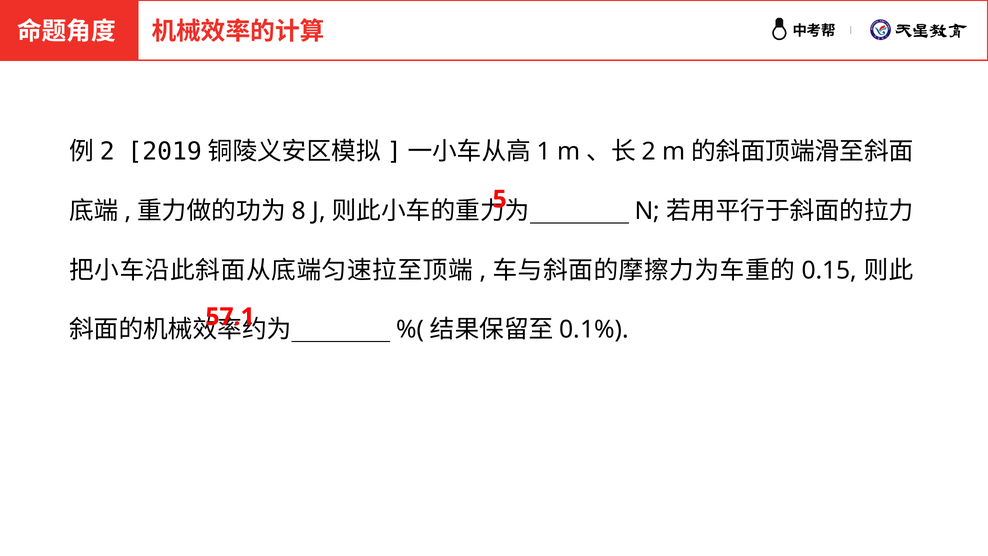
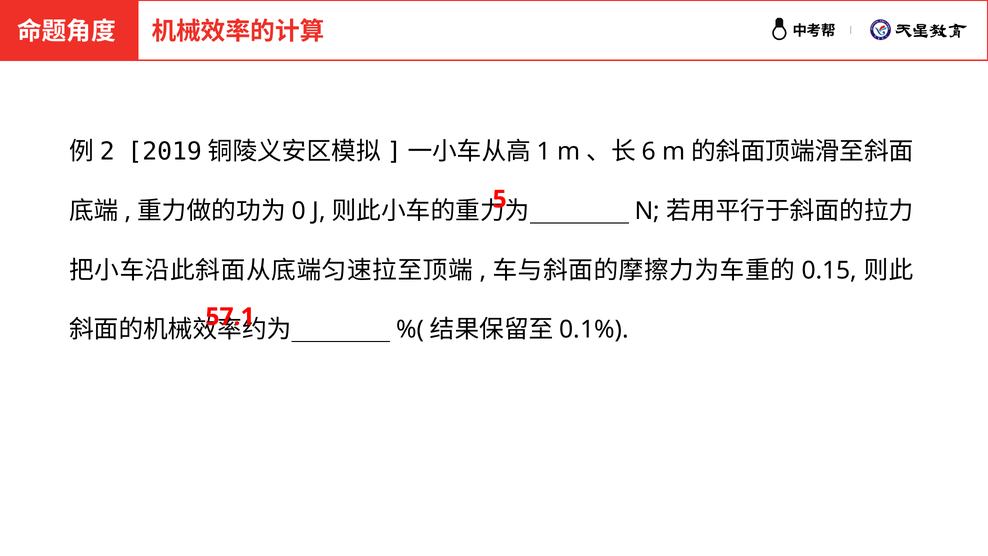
2: 2 -> 6 (649, 152)
8: 8 -> 0 (299, 211)
